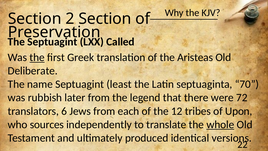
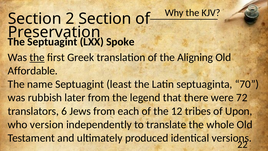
Called: Called -> Spoke (120, 42)
Aristeas: Aristeas -> Aligning (195, 57)
Deliberate: Deliberate -> Affordable (33, 71)
sources: sources -> version (47, 124)
whole underline: present -> none (220, 124)
